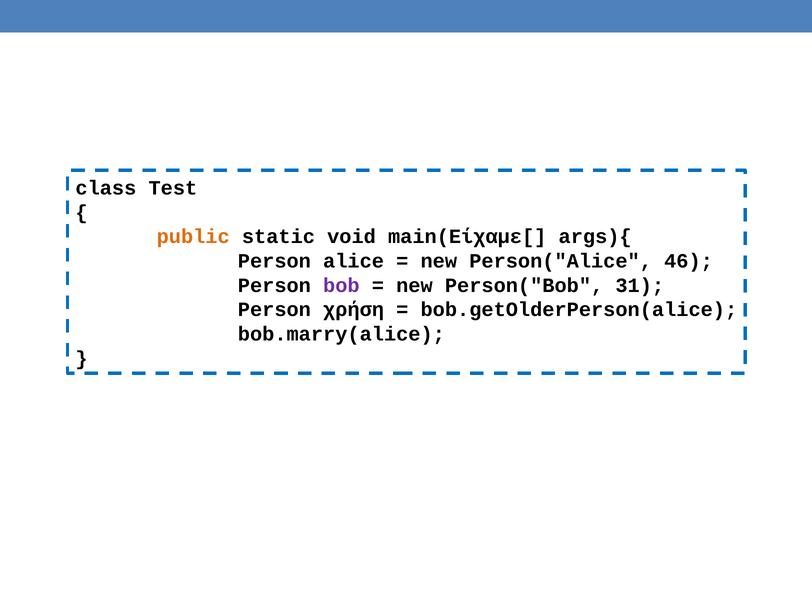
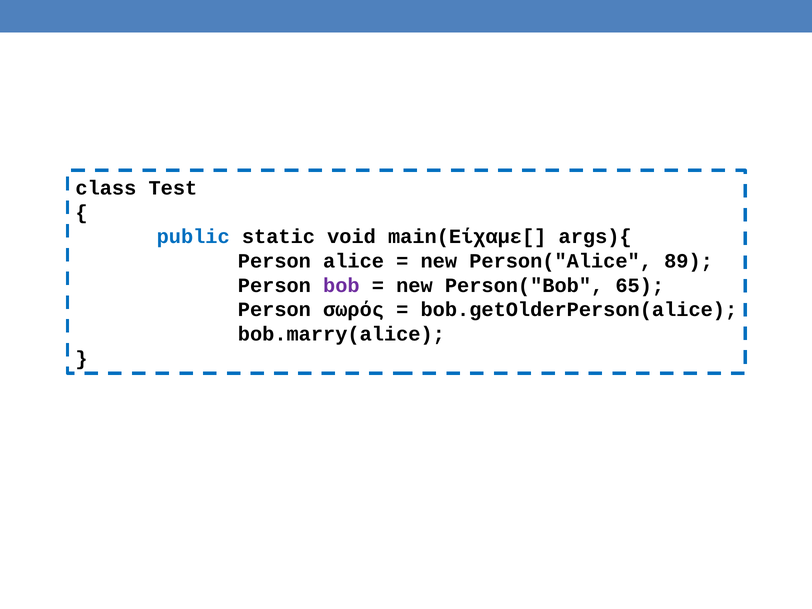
public colour: orange -> blue (193, 237)
46: 46 -> 89 (689, 261)
31: 31 -> 65 (640, 285)
χρήση: χρήση -> σωρός (354, 310)
